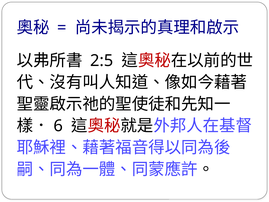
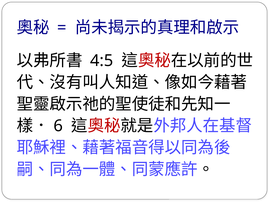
2:5: 2:5 -> 4:5 (102, 61)
